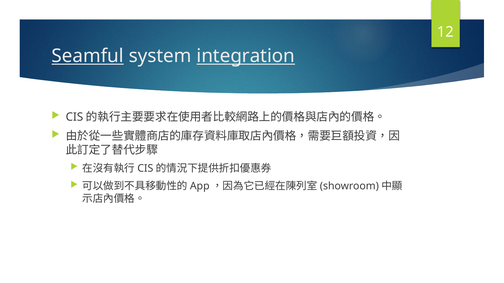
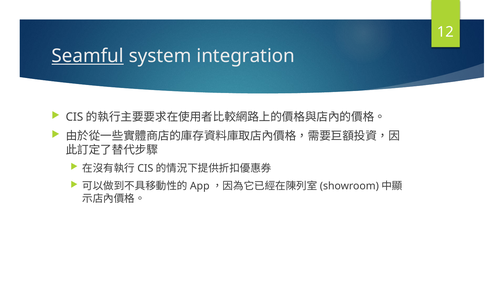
integration underline: present -> none (246, 56)
